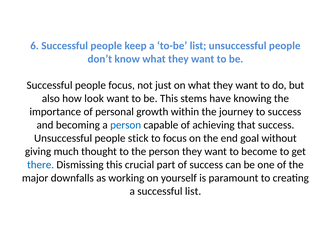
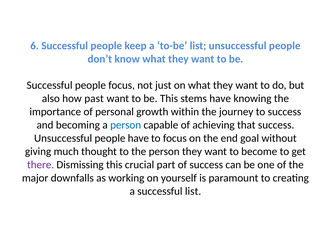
look: look -> past (94, 99)
people stick: stick -> have (138, 138)
there colour: blue -> purple (41, 165)
